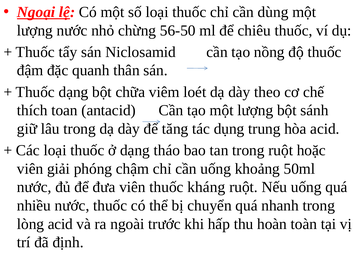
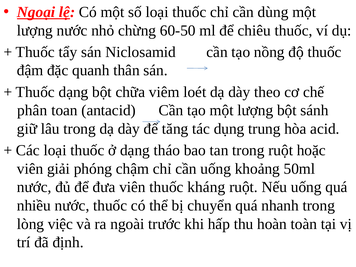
56-50: 56-50 -> 60-50 (178, 30)
thích: thích -> phân (32, 110)
lòng acid: acid -> việc (60, 224)
